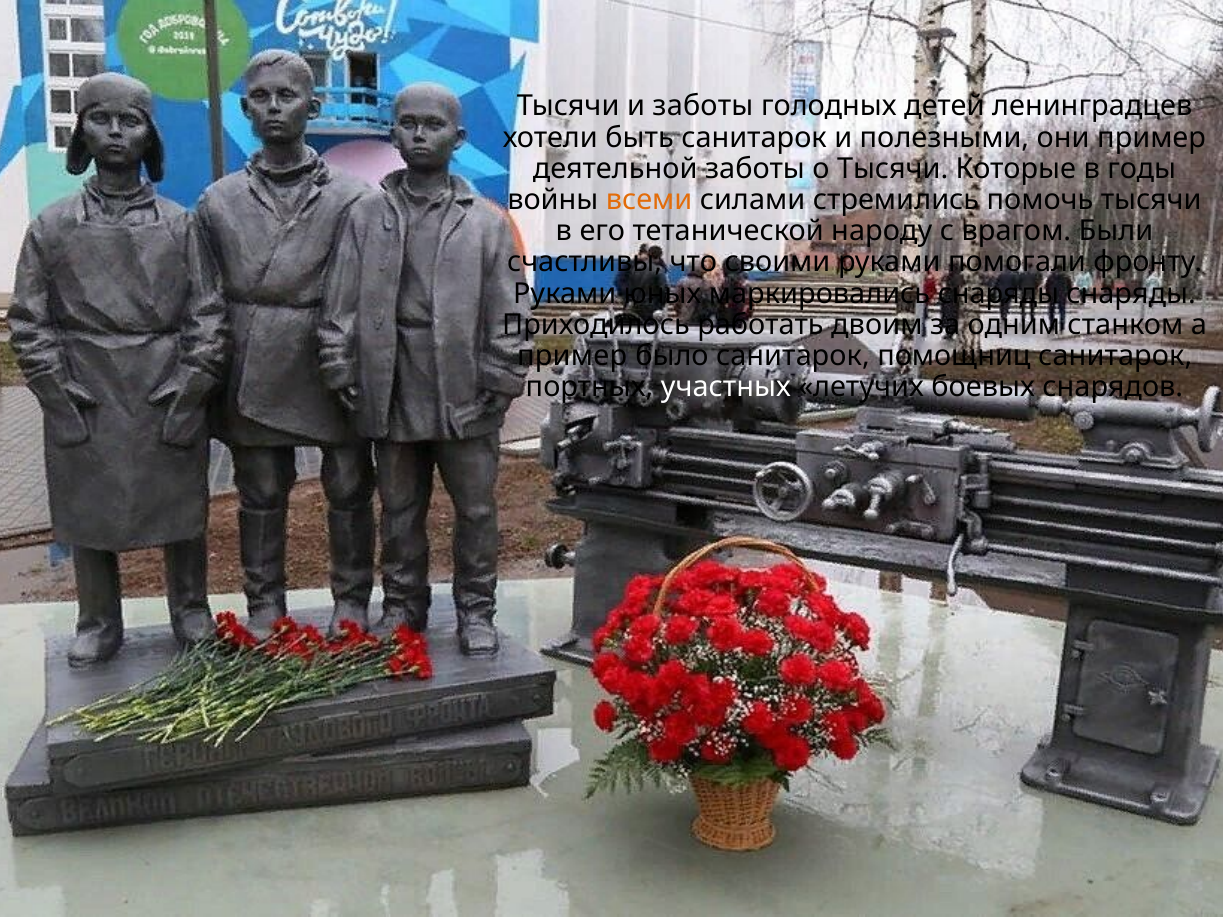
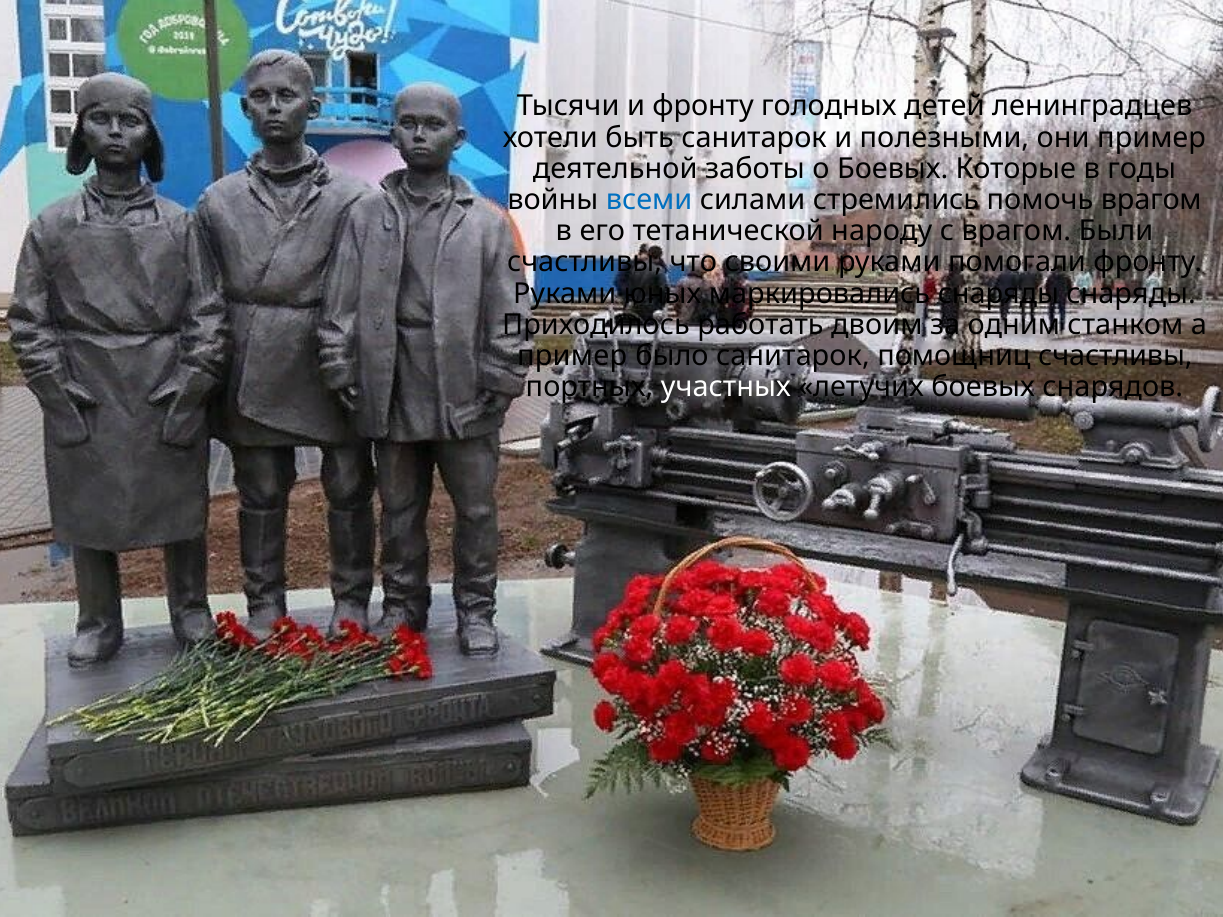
и заботы: заботы -> фронту (703, 106)
о Тысячи: Тысячи -> Боевых (893, 169)
всеми colour: orange -> blue (649, 200)
помочь тысячи: тысячи -> врагом (1151, 200)
помощниц санитарок: санитарок -> счастливы (1115, 356)
